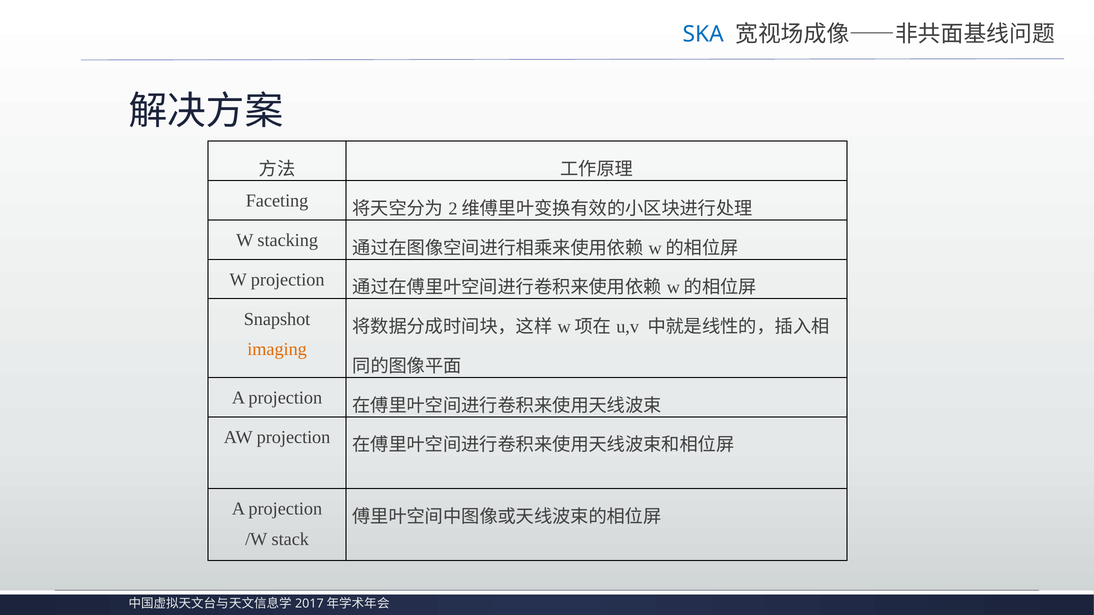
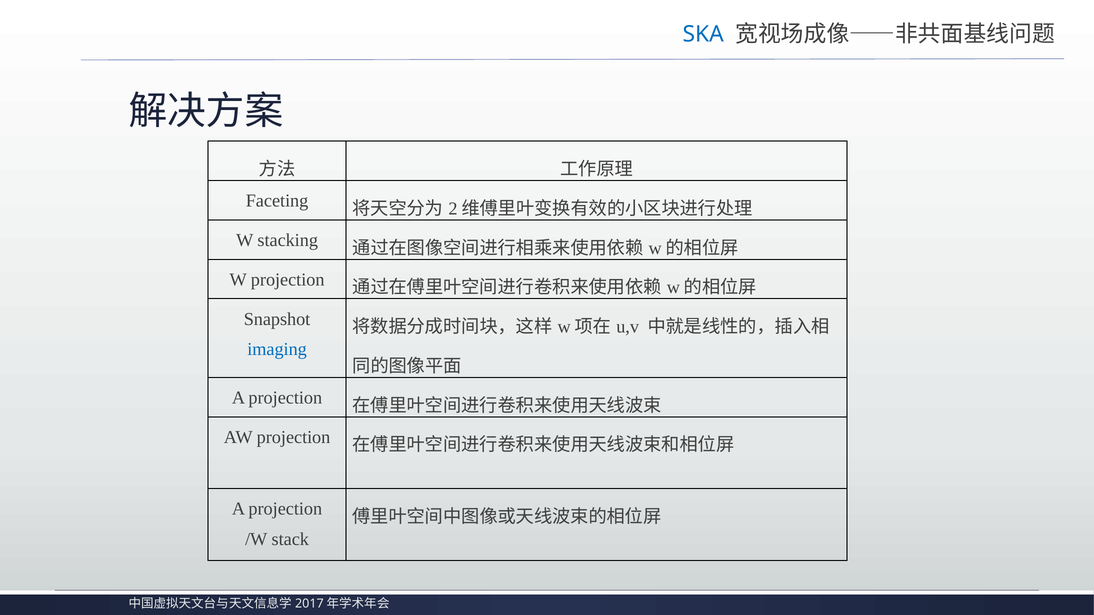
imaging colour: orange -> blue (277, 350)
